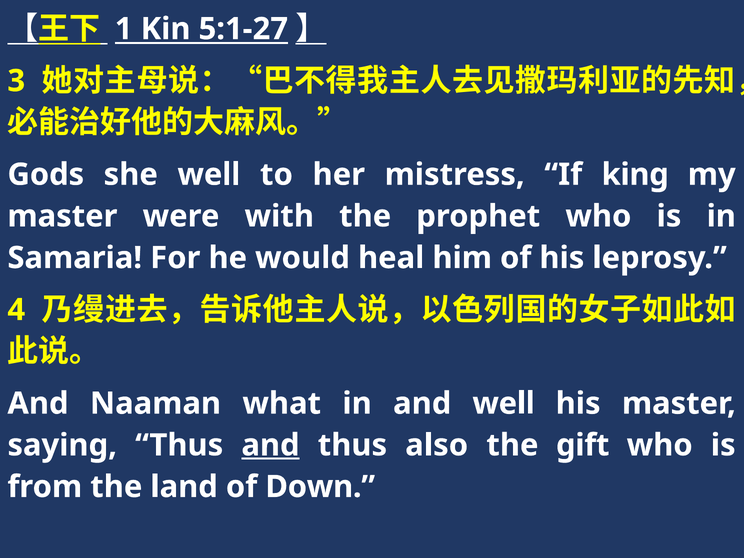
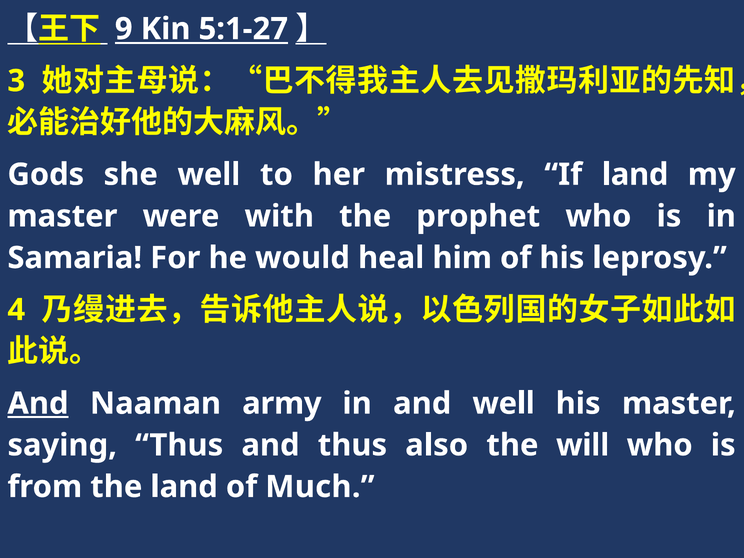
1: 1 -> 9 (124, 29)
If king: king -> land (635, 175)
And underline: none -> present (38, 404)
what: what -> army (282, 404)
and underline: present -> none (271, 445)
gift: gift -> will (583, 445)
Down: Down -> Much (320, 487)
